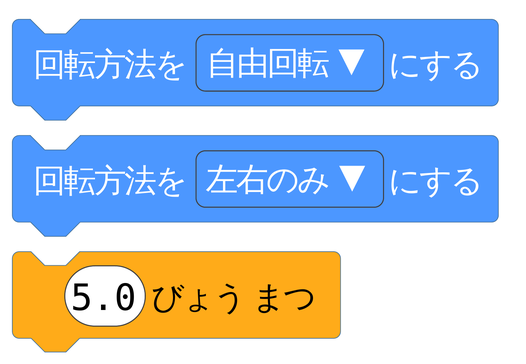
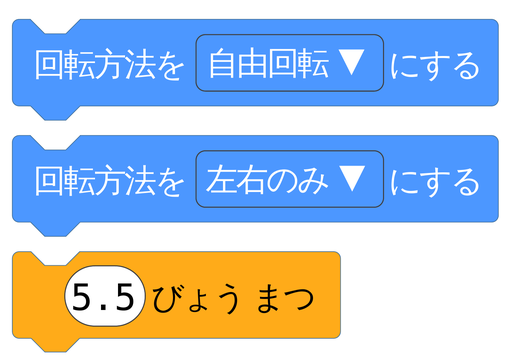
5.0: 5.0 -> 5.5 (104, 298)
